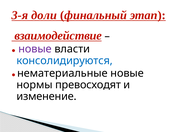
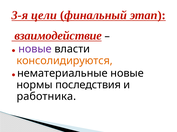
доли: доли -> цели (44, 15)
консолидируются colour: blue -> orange (65, 61)
превосходят: превосходят -> последствия (88, 85)
изменение: изменение -> работника (46, 97)
